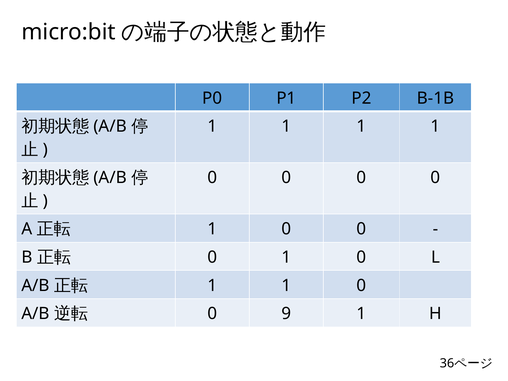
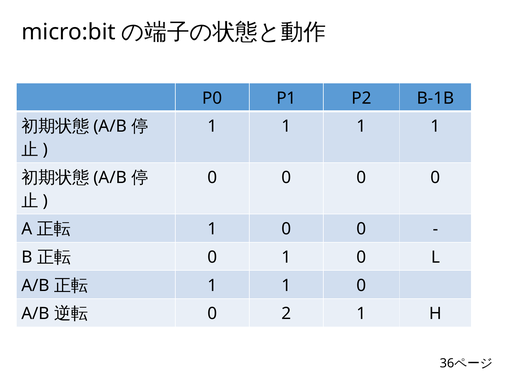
9: 9 -> 2 (286, 314)
